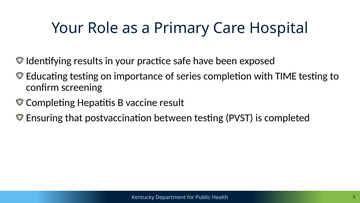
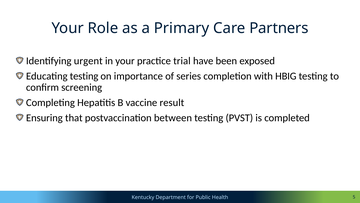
Hospital: Hospital -> Partners (279, 28)
results: results -> urgent (88, 61)
safe: safe -> trial (182, 61)
TIME: TIME -> HBIG (286, 76)
